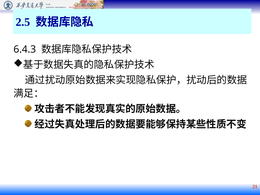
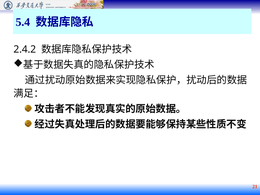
2.5: 2.5 -> 5.4 (23, 22)
6.4.3: 6.4.3 -> 2.4.2 (25, 49)
